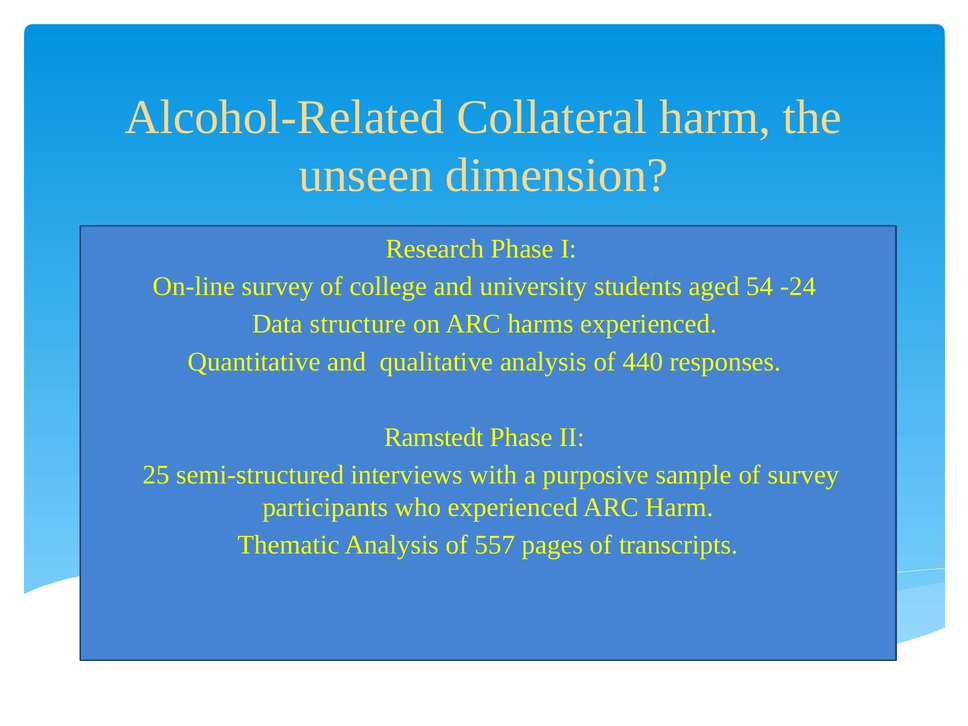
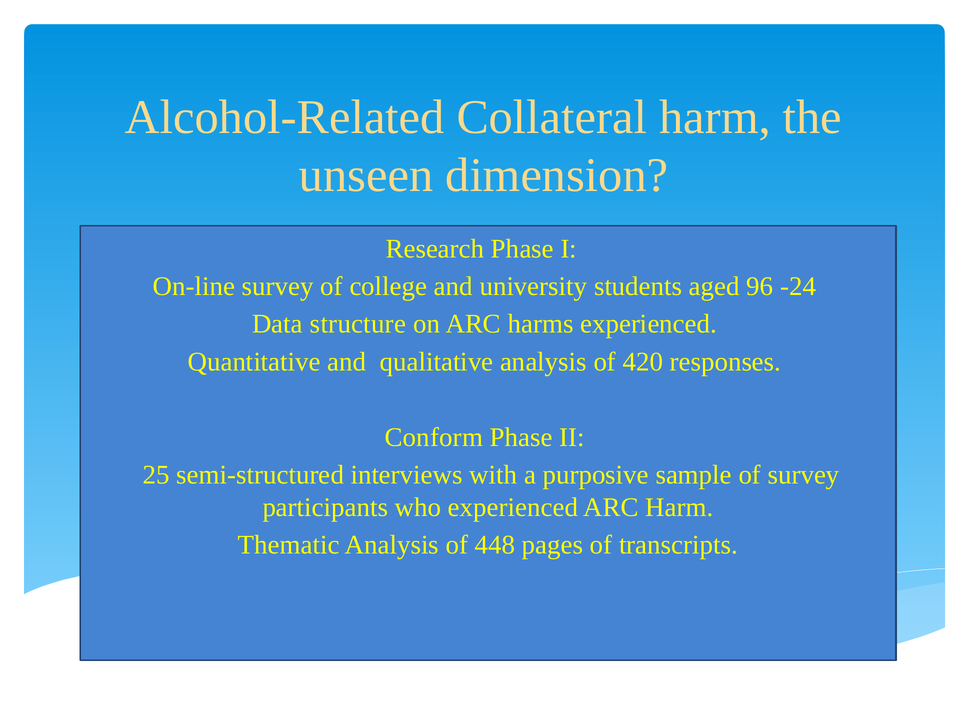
54: 54 -> 96 (760, 286)
440: 440 -> 420 (643, 362)
Ramstedt: Ramstedt -> Conform (434, 437)
557: 557 -> 448 (495, 545)
